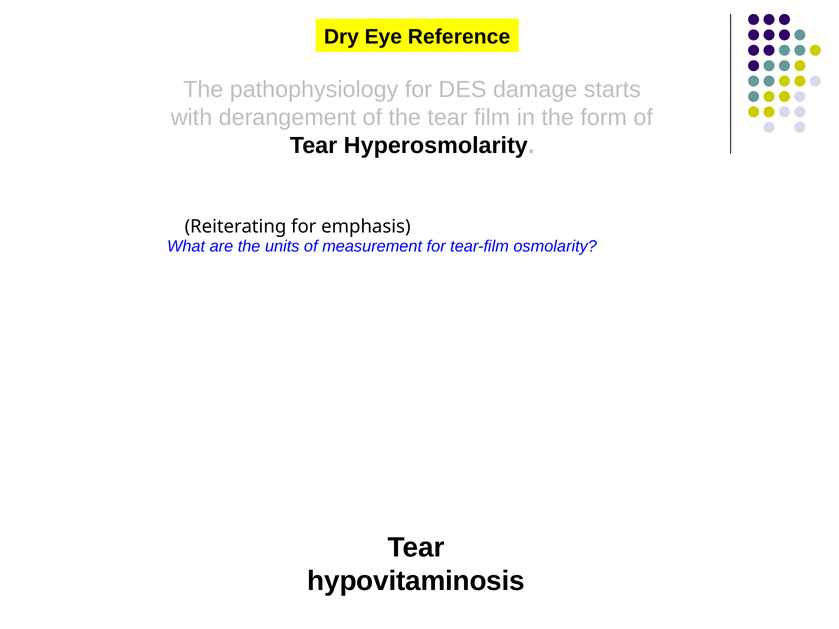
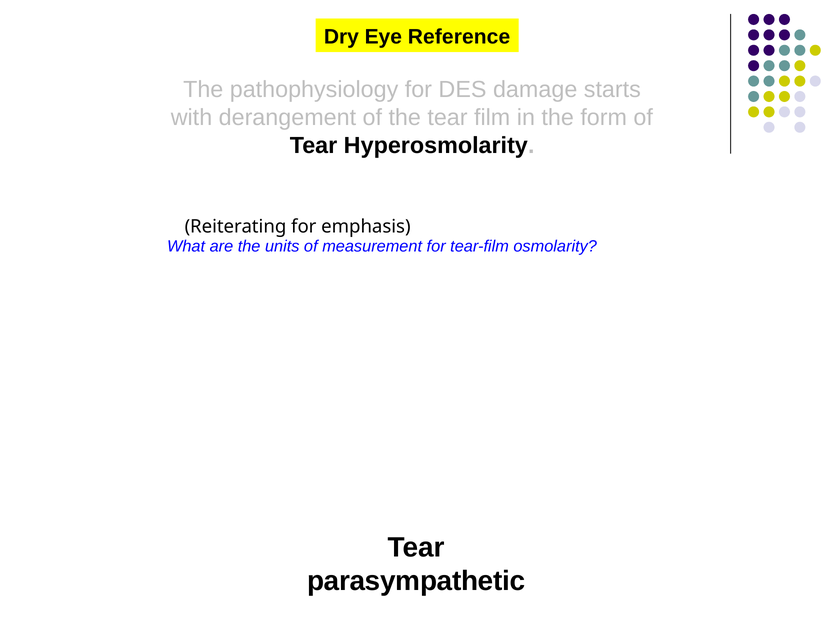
hypovitaminosis: hypovitaminosis -> parasympathetic (416, 581)
